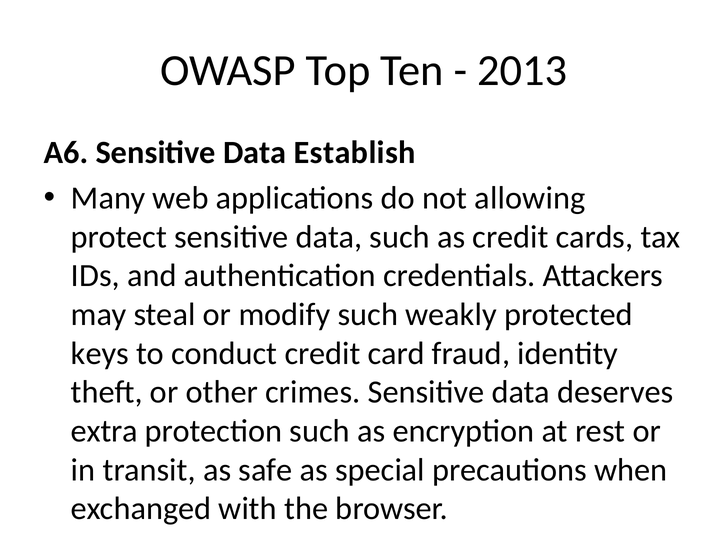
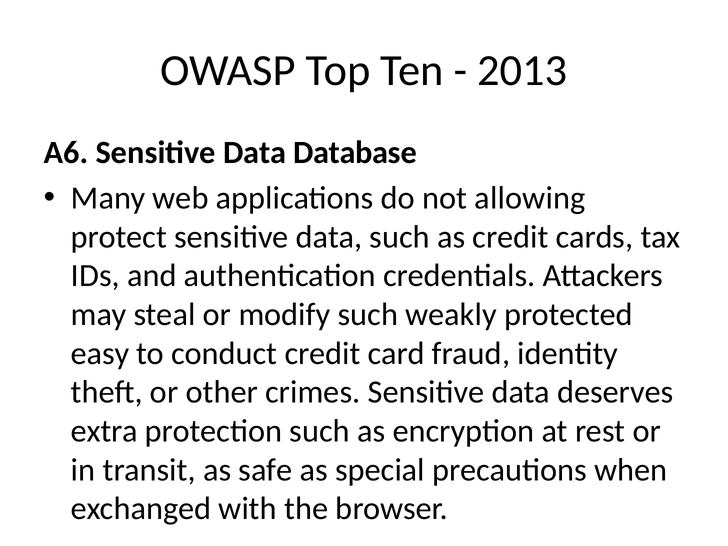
Establish: Establish -> Database (355, 153)
keys: keys -> easy (100, 353)
